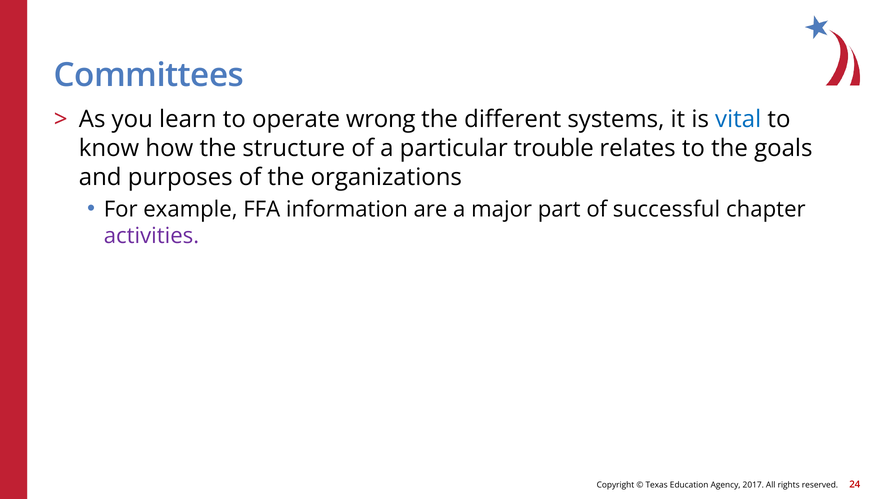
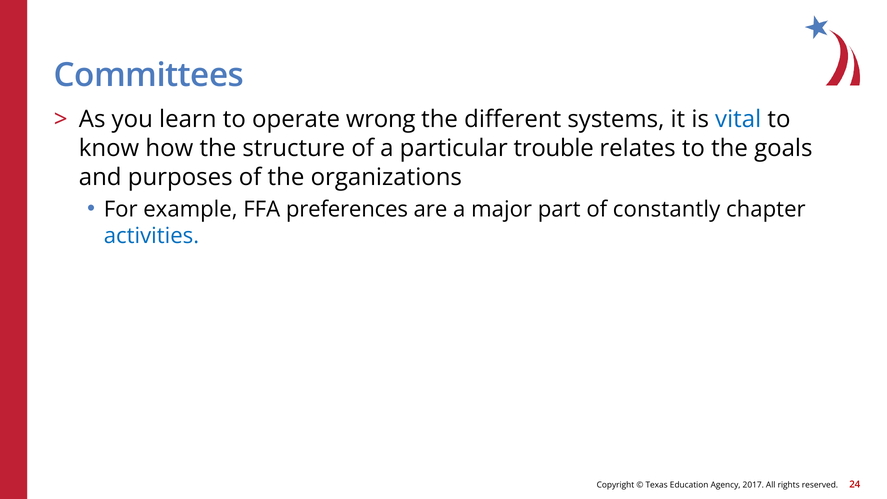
information: information -> preferences (347, 209)
successful: successful -> constantly (667, 209)
activities colour: purple -> blue (151, 236)
